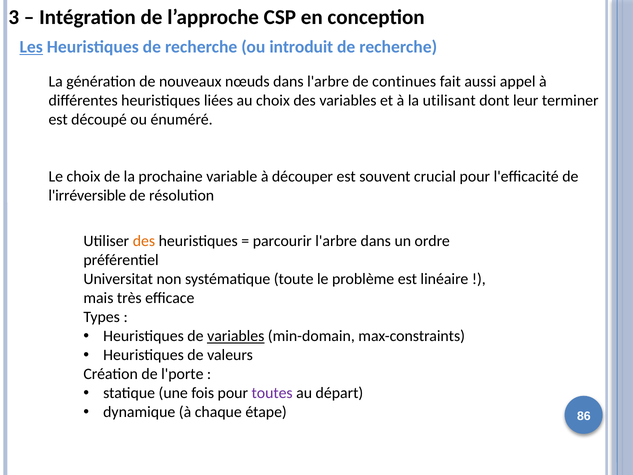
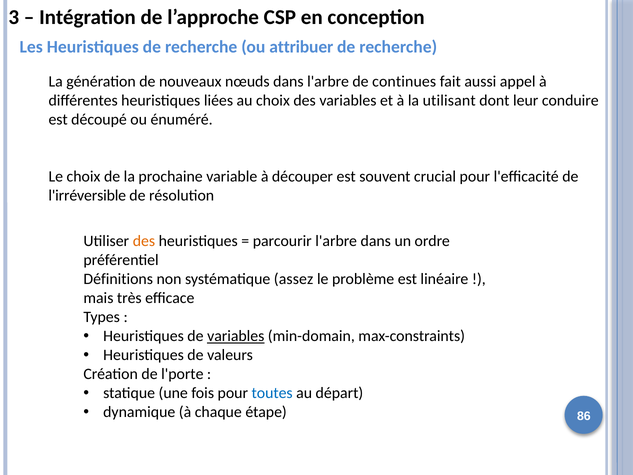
Les underline: present -> none (31, 47)
introduit: introduit -> attribuer (301, 47)
terminer: terminer -> conduire (570, 101)
Universitat: Universitat -> Définitions (118, 279)
toute: toute -> assez (294, 279)
toutes colour: purple -> blue (272, 393)
